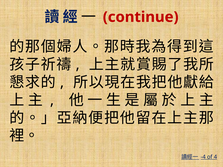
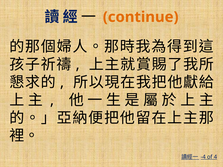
continue colour: red -> orange (141, 17)
